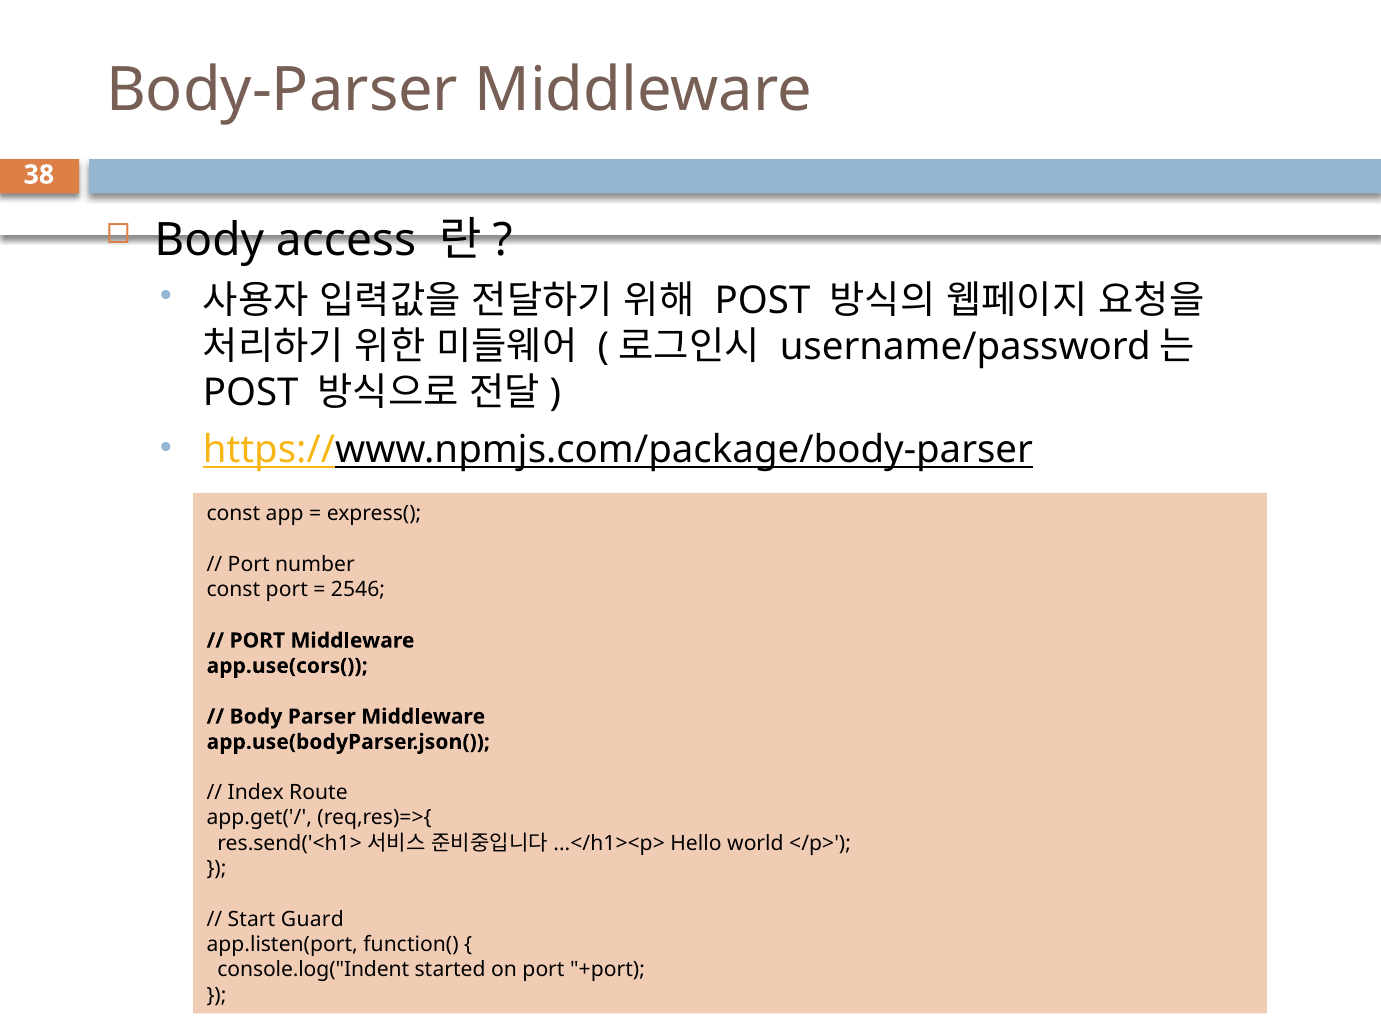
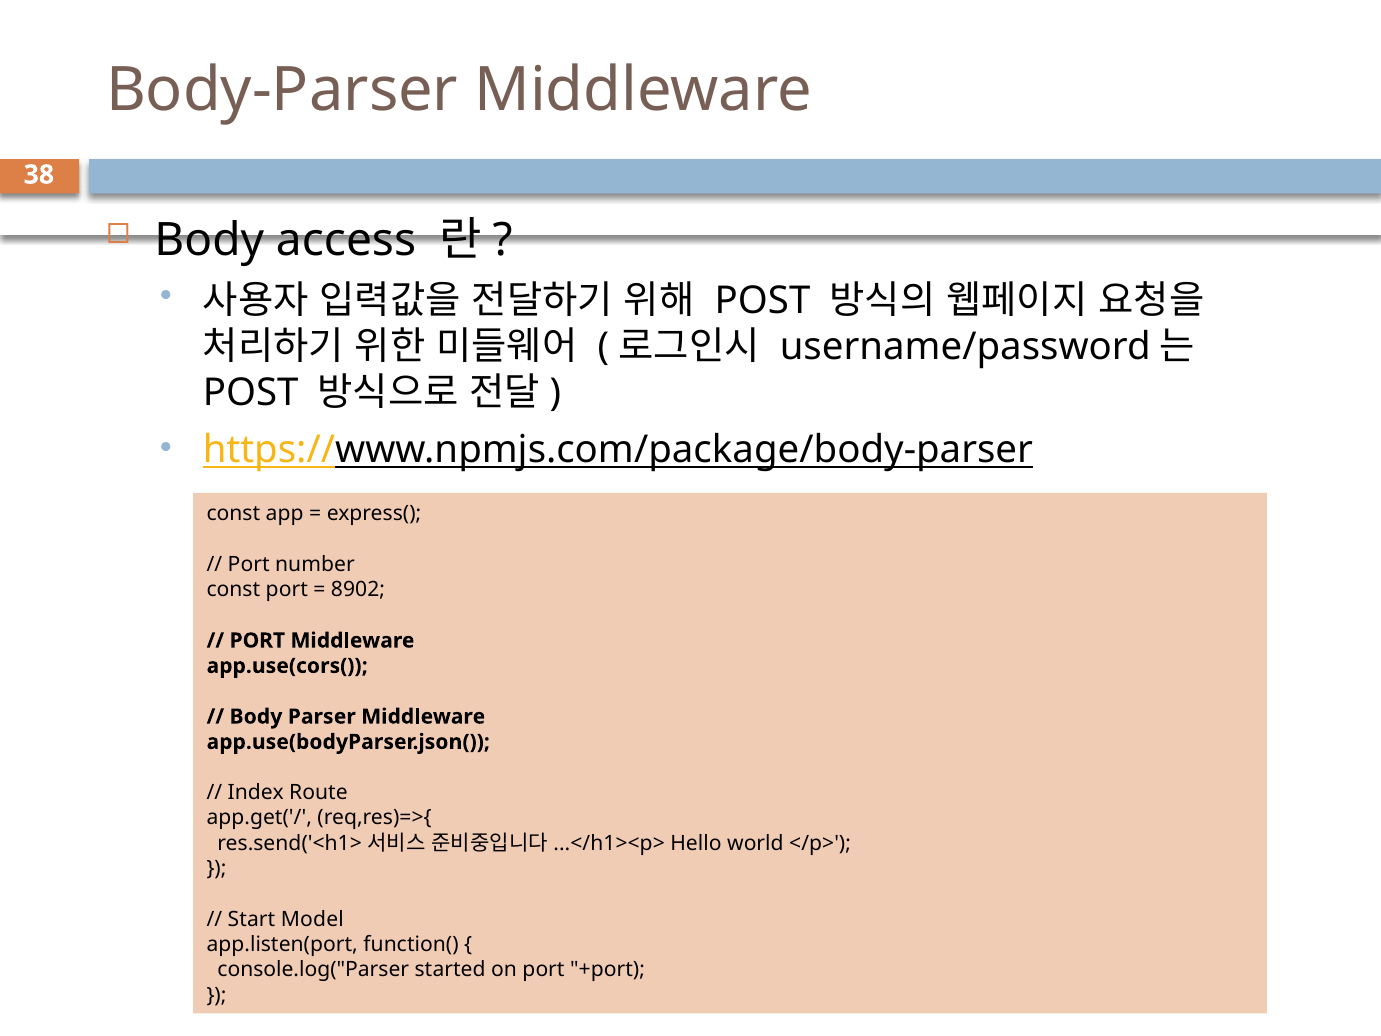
2546: 2546 -> 8902 (358, 590)
Guard: Guard -> Model (312, 919)
console.log("Indent: console.log("Indent -> console.log("Parser (313, 970)
